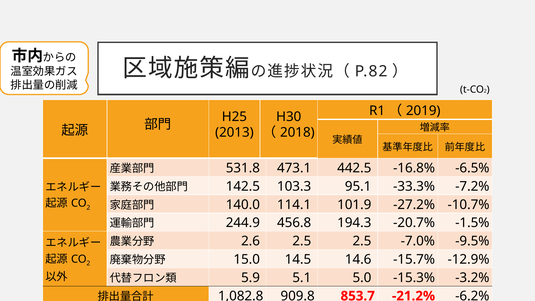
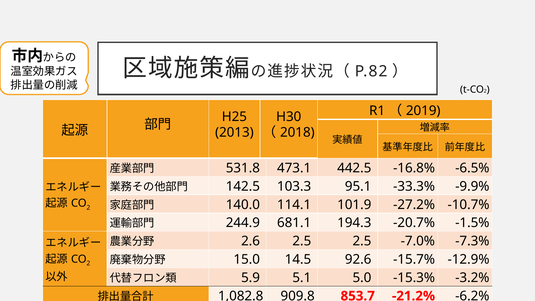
-7.2%: -7.2% -> -9.9% (472, 186)
456.8: 456.8 -> 681.1 (294, 223)
-9.5%: -9.5% -> -7.3% (472, 241)
14.6: 14.6 -> 92.6 (358, 259)
